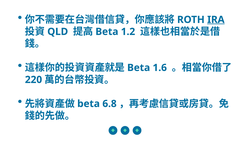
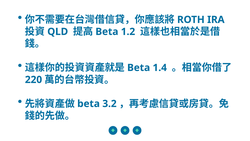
IRA underline: present -> none (216, 20)
1.6: 1.6 -> 1.4 (160, 68)
6.8: 6.8 -> 3.2 (110, 103)
